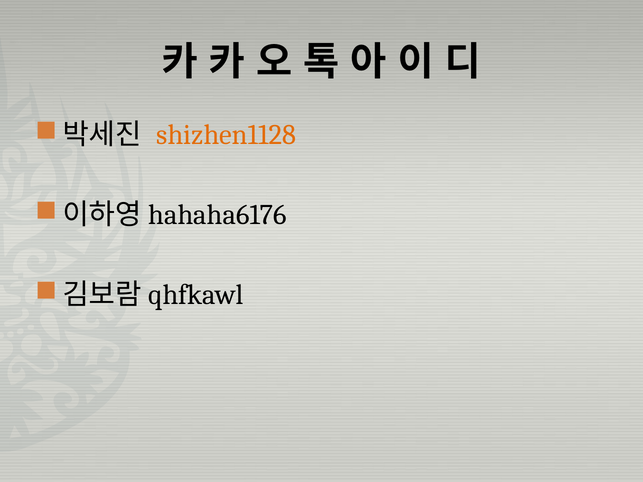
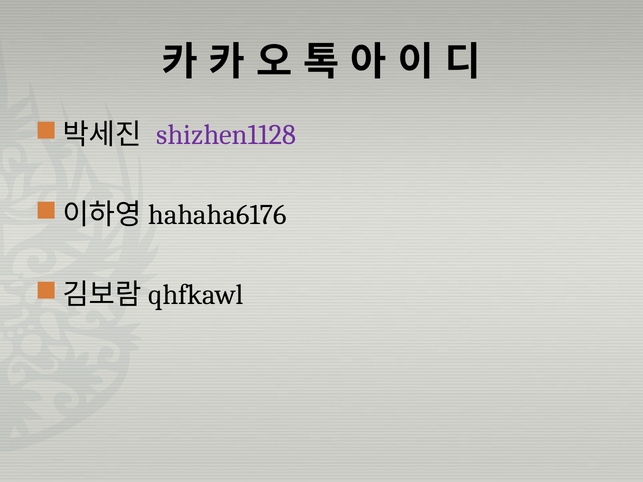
shizhen1128 colour: orange -> purple (226, 135)
